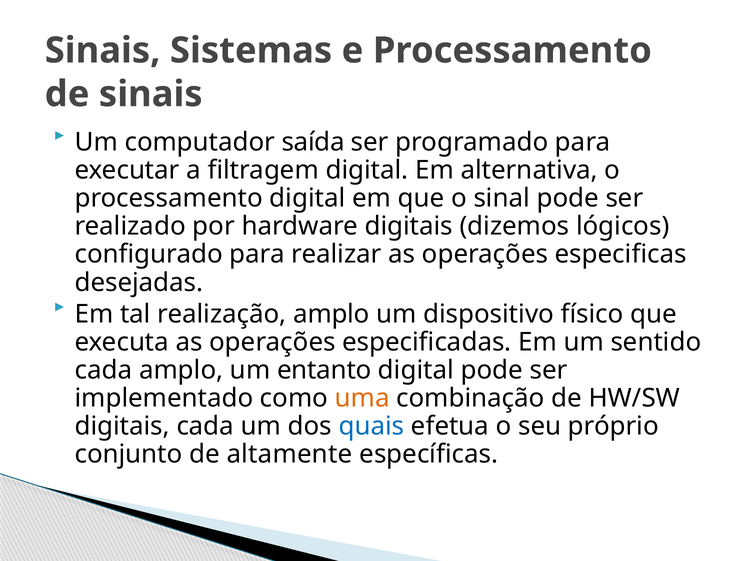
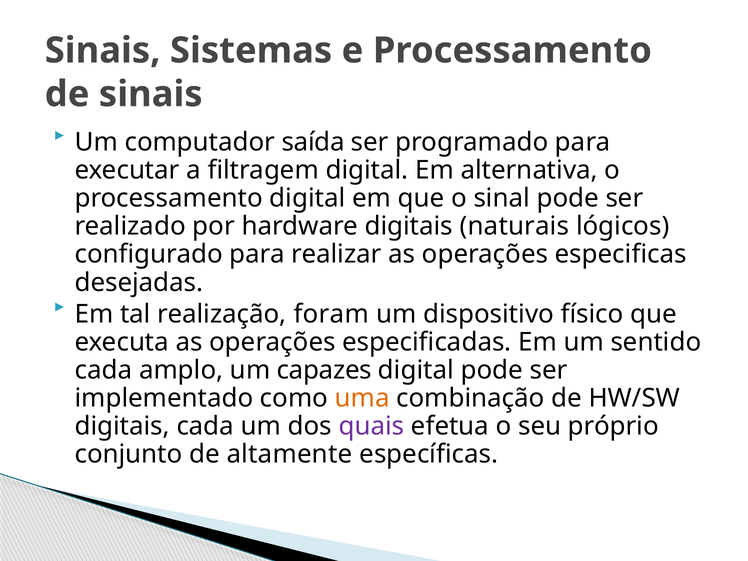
dizemos: dizemos -> naturais (514, 226)
realização amplo: amplo -> foram (331, 314)
entanto: entanto -> capazes (324, 370)
quais colour: blue -> purple (371, 426)
